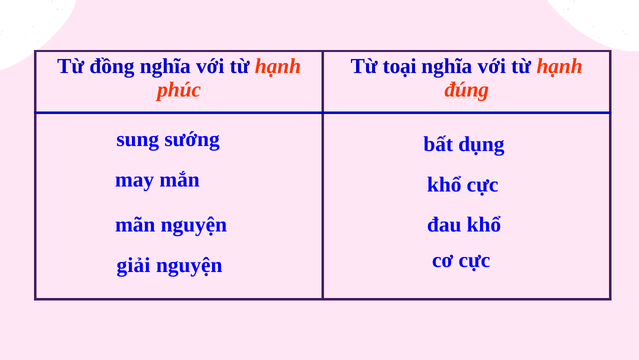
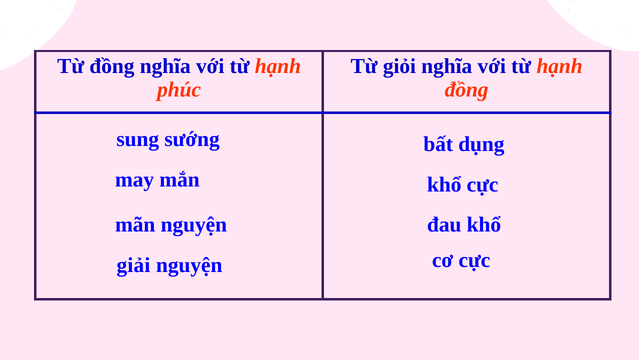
toại: toại -> giỏi (399, 66)
đúng: đúng -> đồng (467, 90)
